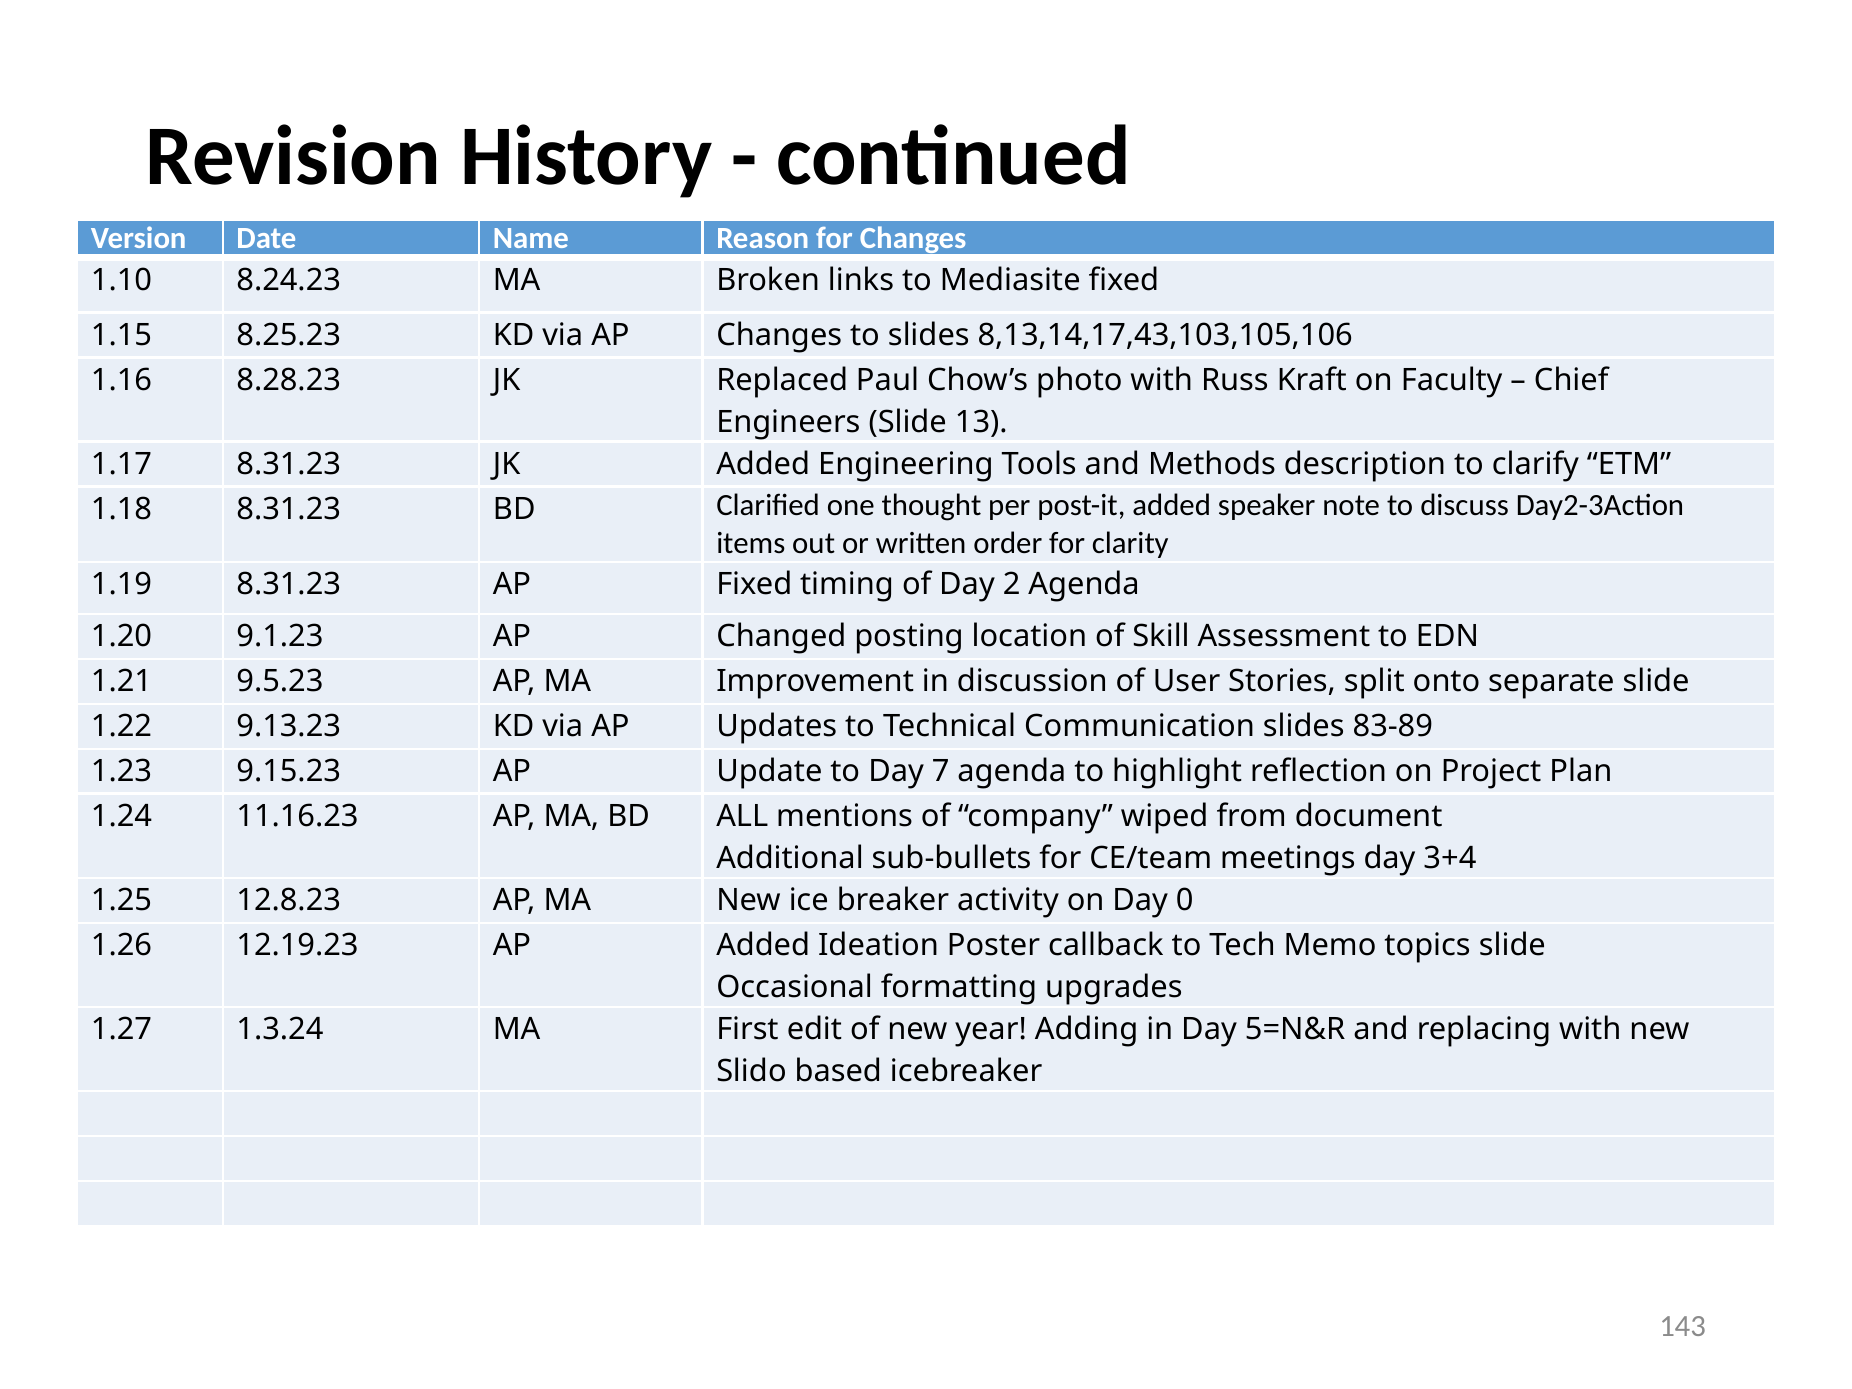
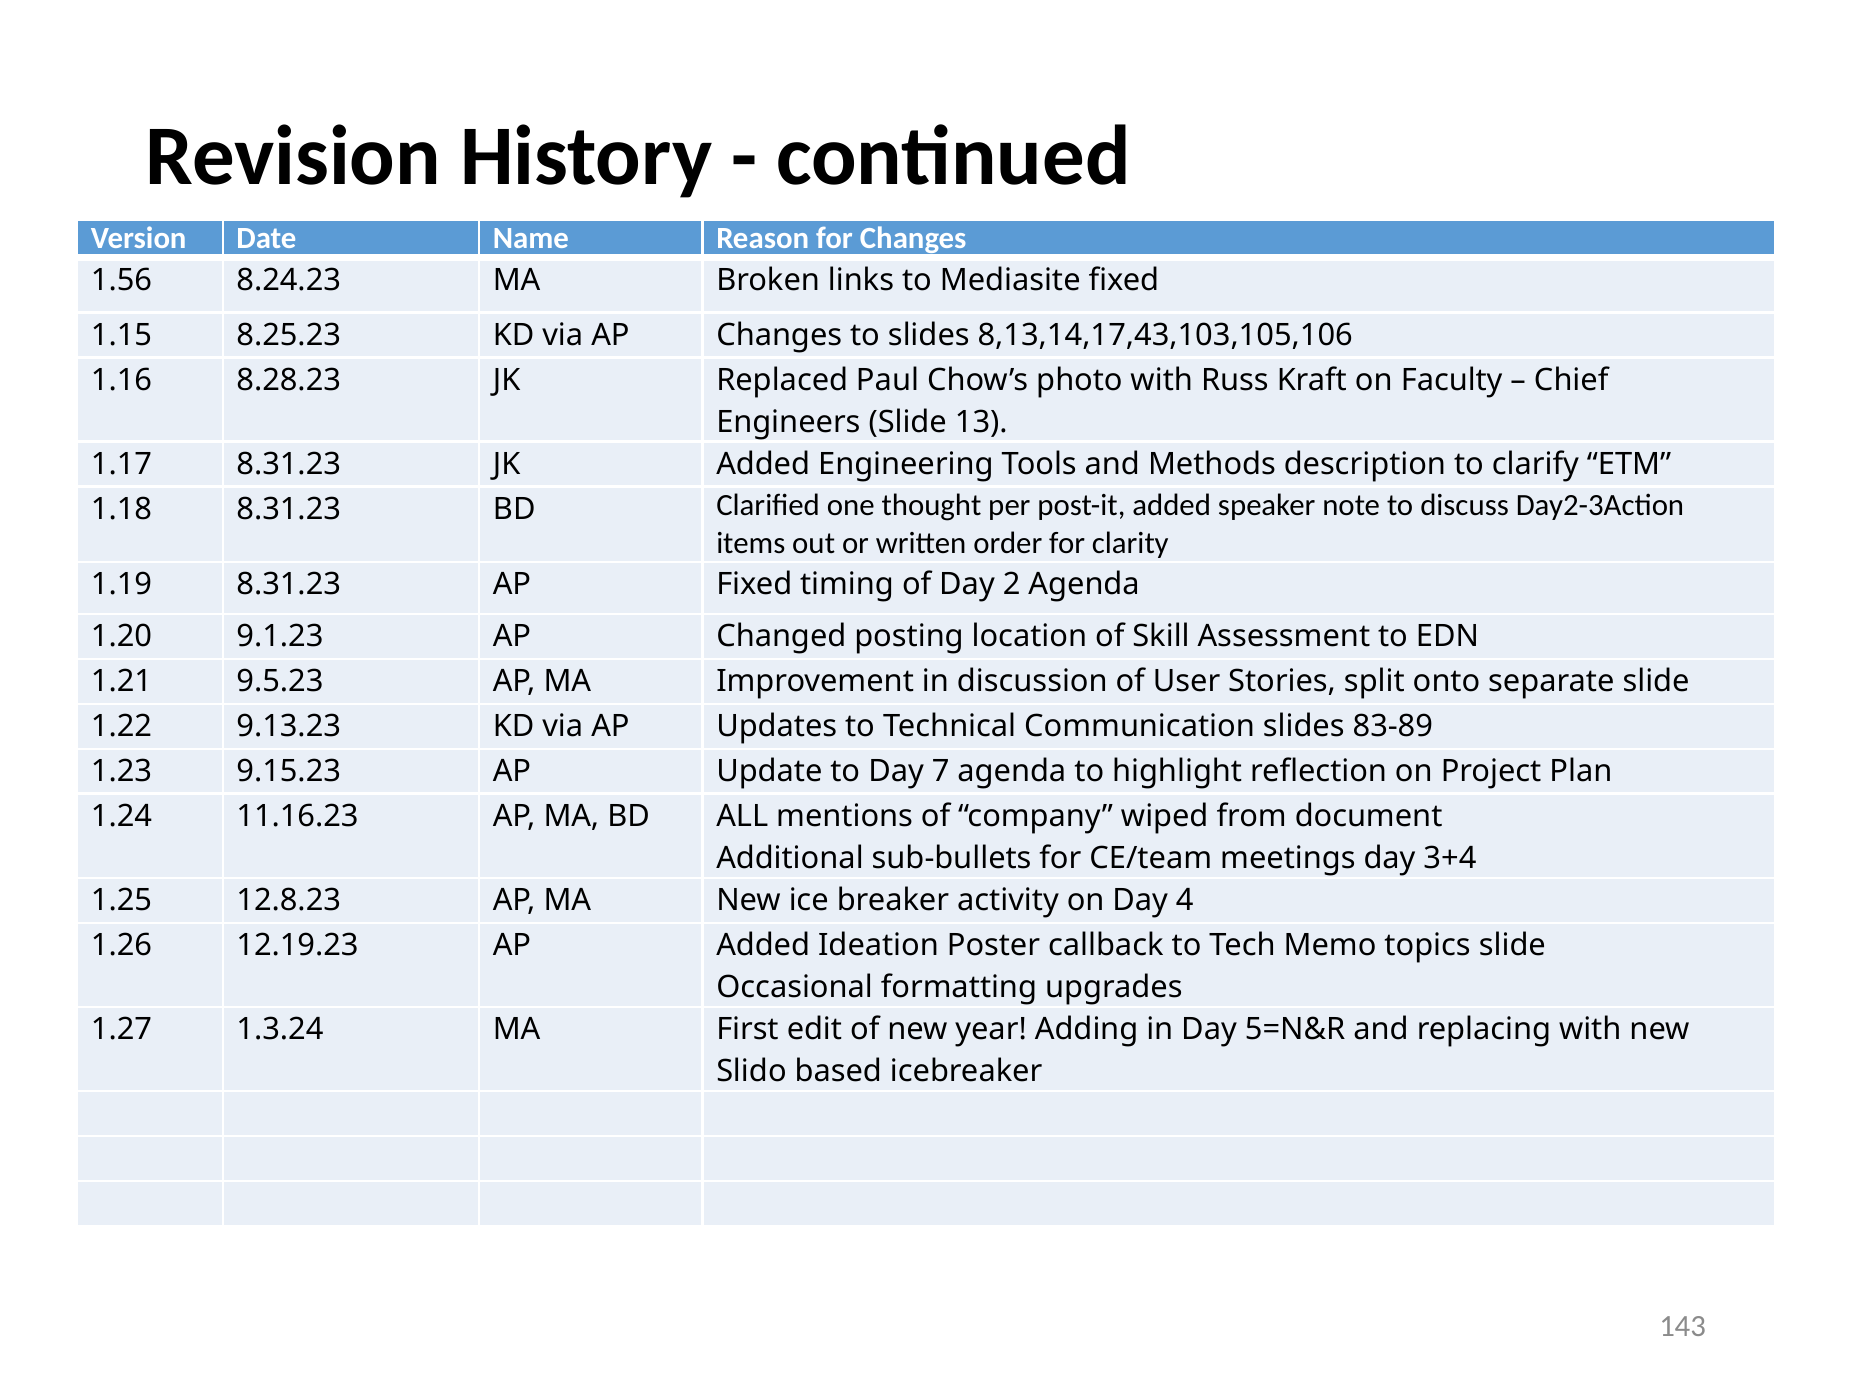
1.10: 1.10 -> 1.56 (122, 280)
0: 0 -> 4 (1185, 901)
